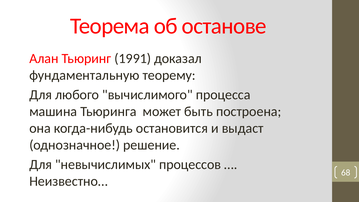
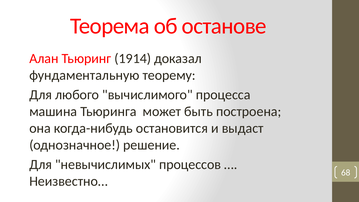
1991: 1991 -> 1914 (133, 58)
